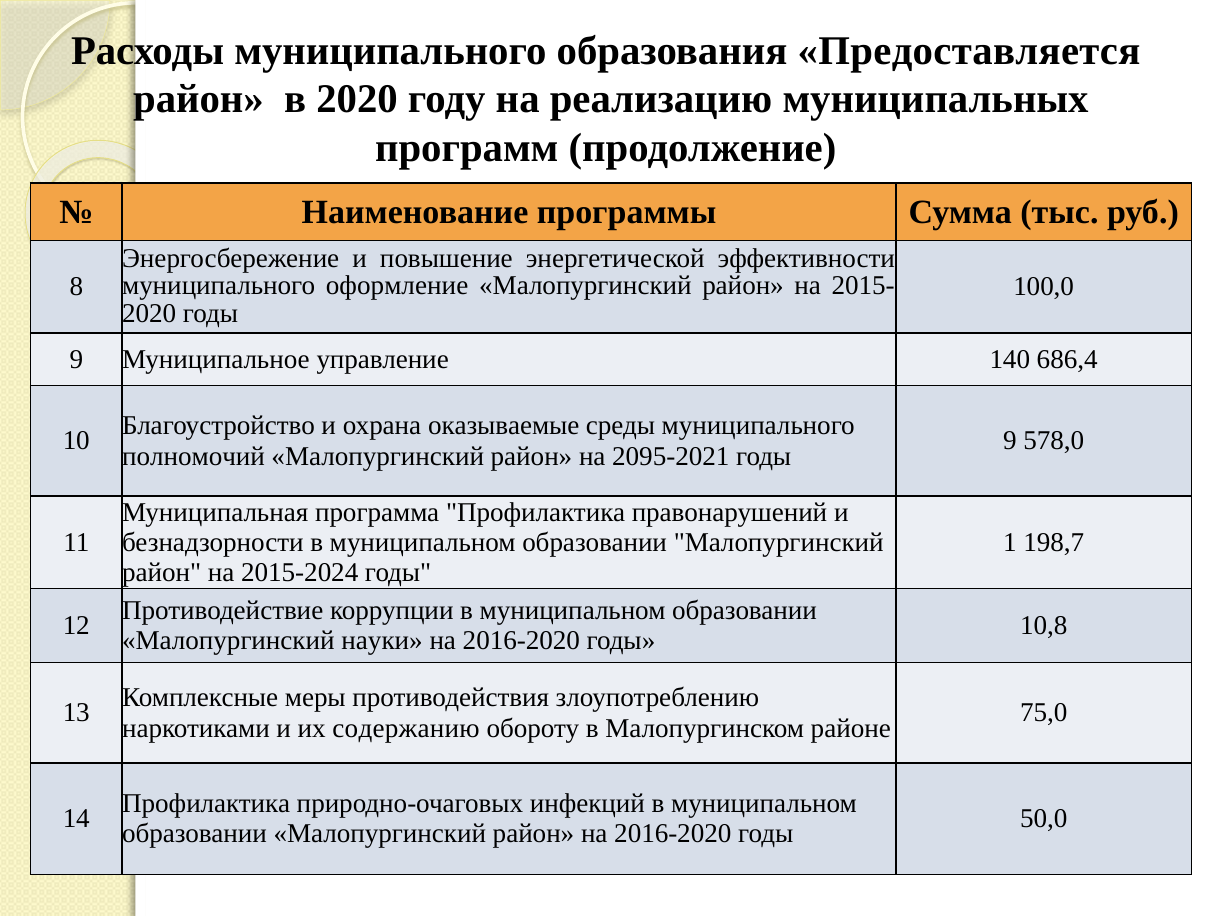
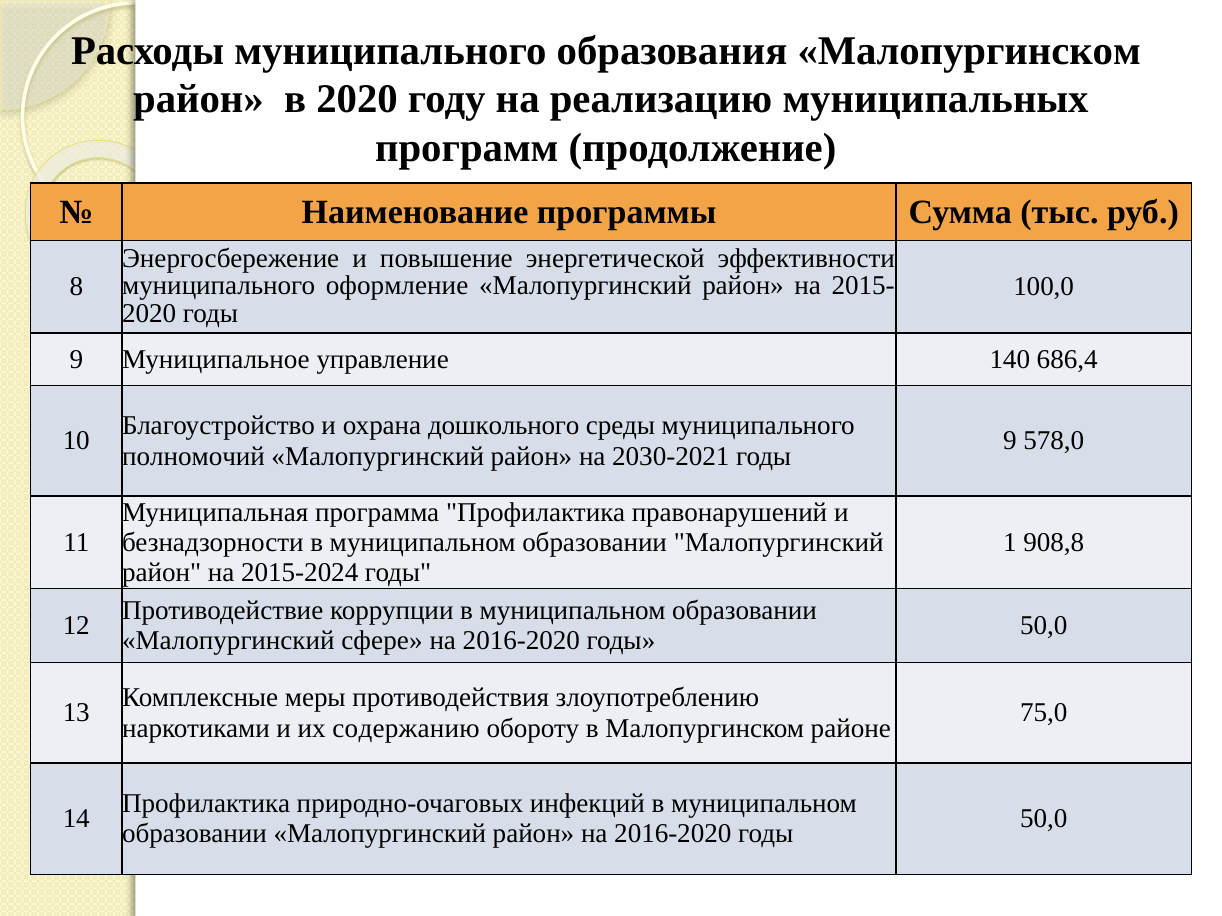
образования Предоставляется: Предоставляется -> Малопургинском (969, 51)
оказываемые: оказываемые -> дошкольного (504, 426)
2095-2021: 2095-2021 -> 2030-2021 (671, 456)
198,7: 198,7 -> 908,8 (1054, 543)
10,8: 10,8 -> 50,0 (1044, 626)
науки: науки -> сфере (382, 641)
